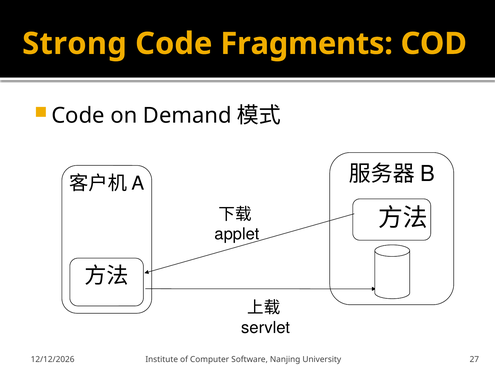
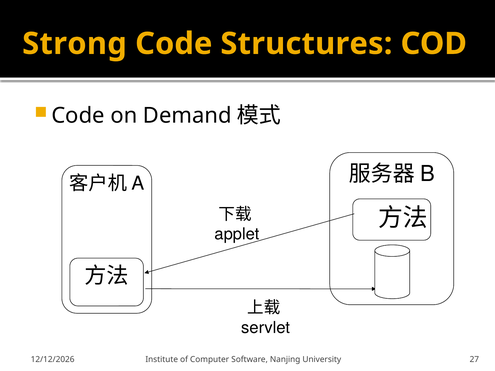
Fragments: Fragments -> Structures (306, 44)
